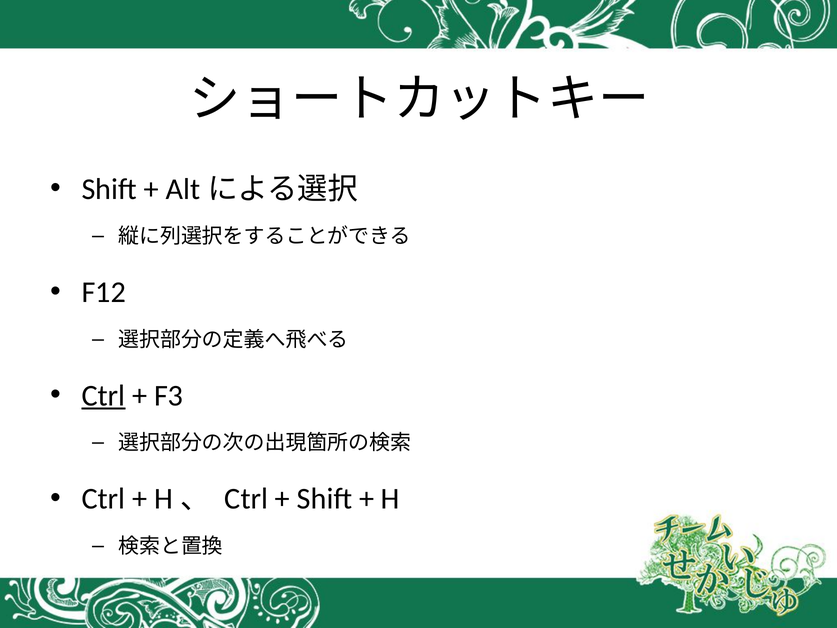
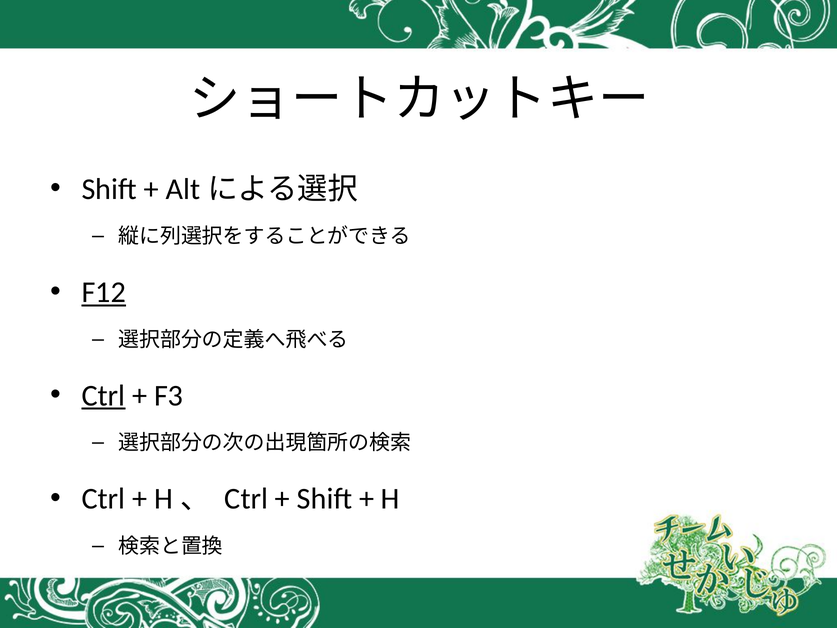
F12 underline: none -> present (104, 292)
